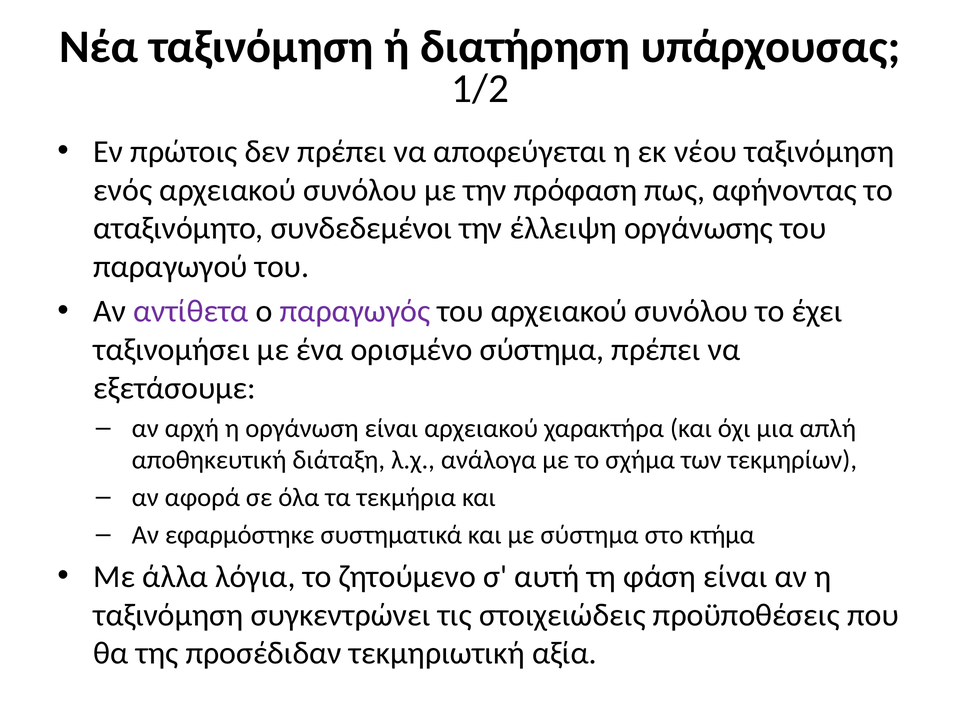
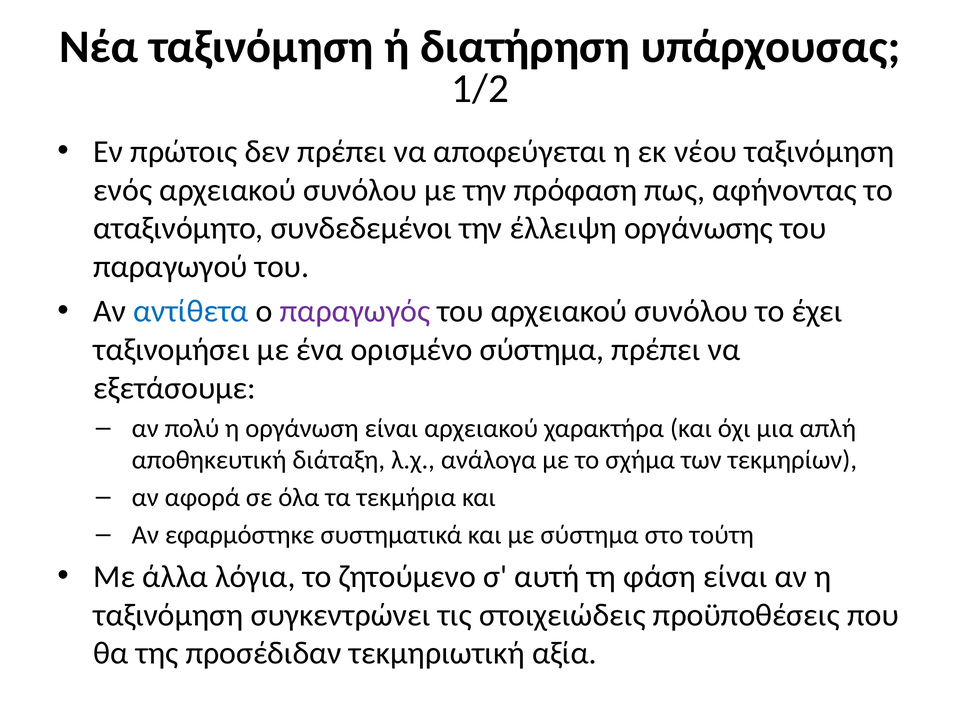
αντίθετα colour: purple -> blue (191, 311)
αρχή: αρχή -> πολύ (192, 428)
κτήμα: κτήμα -> τούτη (722, 534)
